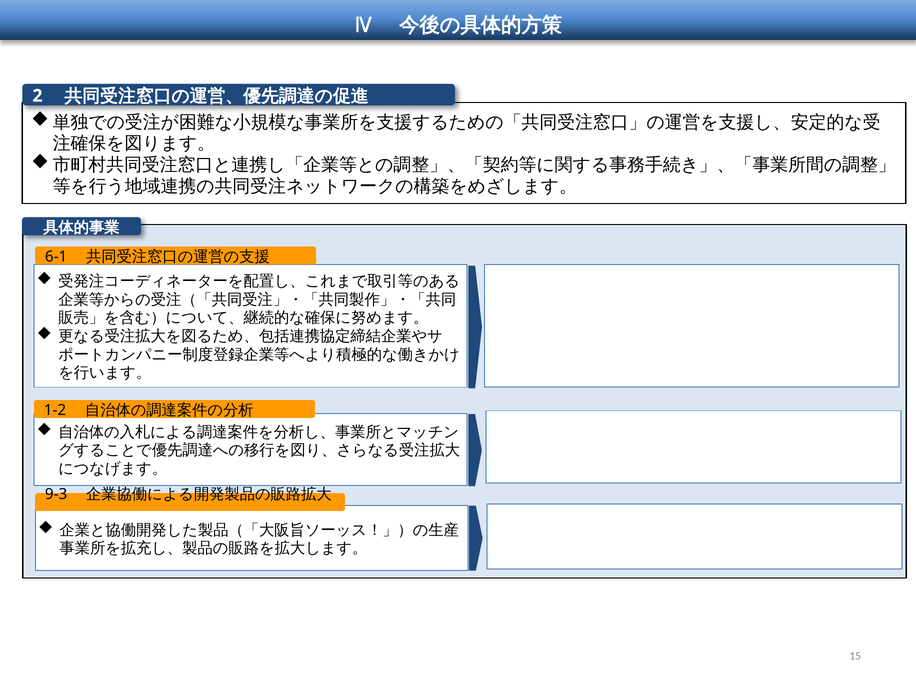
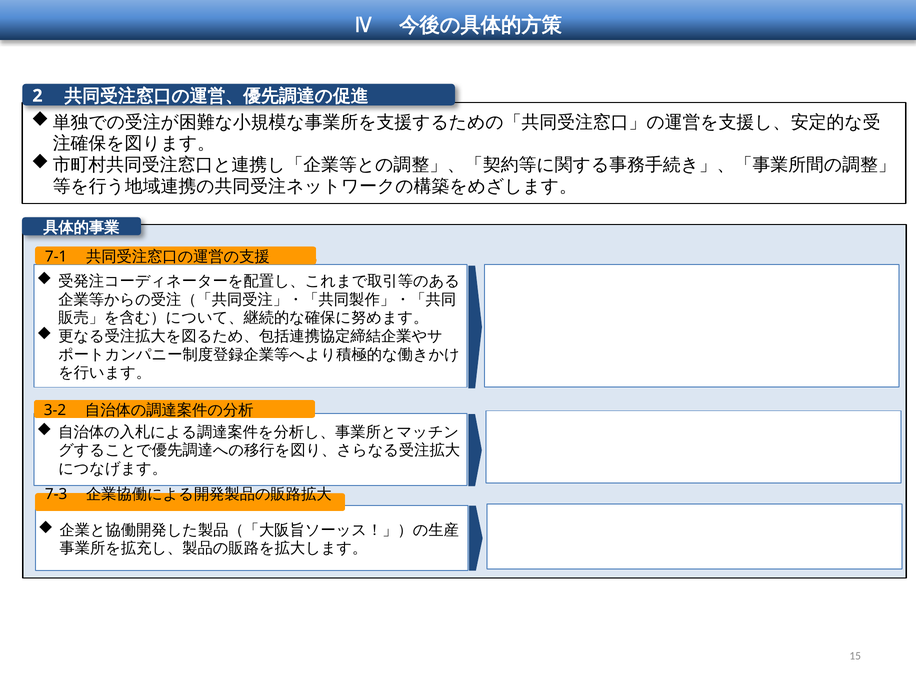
6-1: 6-1 -> 7-1 (56, 257)
1-2: 1-2 -> 3-2 (55, 410)
9-3: 9-3 -> 7-3 (56, 494)
